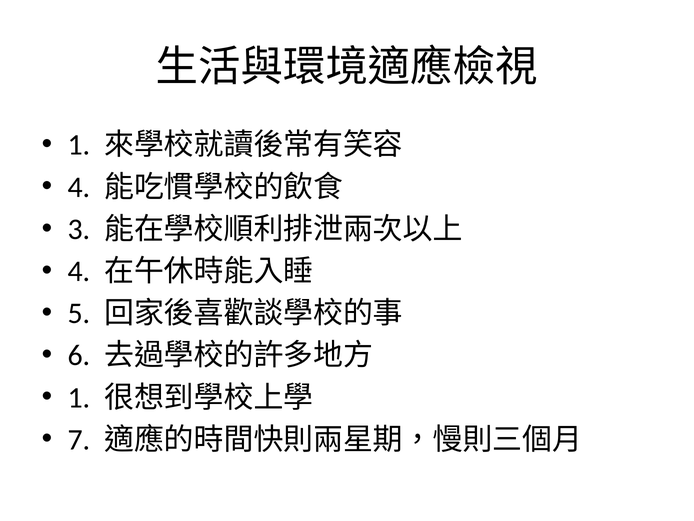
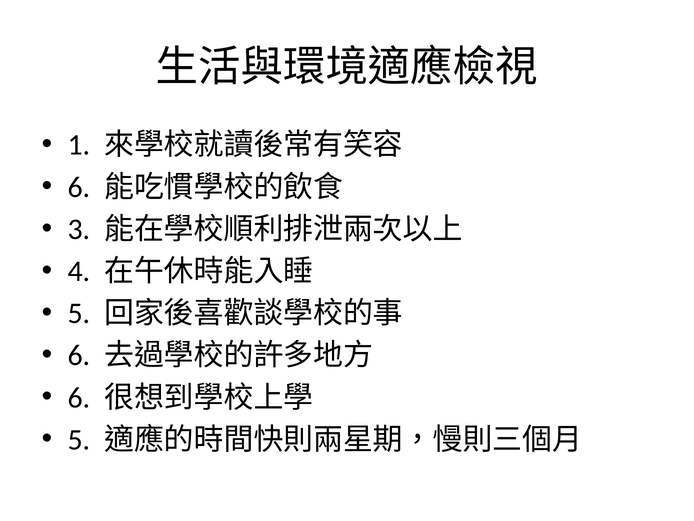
4: 4 -> 6 (79, 187)
1: 1 -> 6 (79, 397)
7: 7 -> 5 (79, 439)
